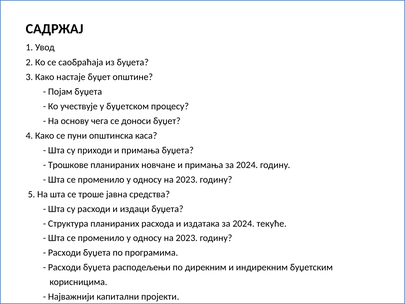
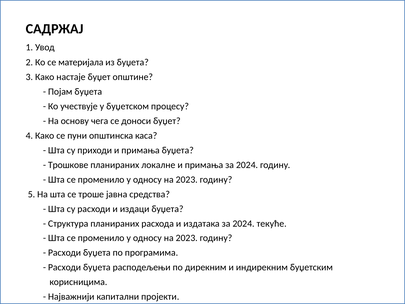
саобраћаја: саобраћаја -> материјала (81, 62)
новчане: новчане -> локалне (158, 165)
